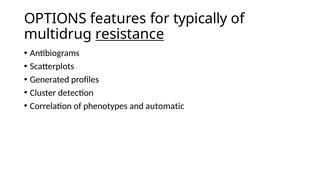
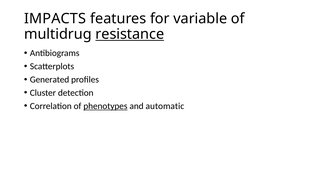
OPTIONS: OPTIONS -> IMPACTS (55, 19)
typically: typically -> variable (200, 19)
phenotypes underline: none -> present (105, 106)
